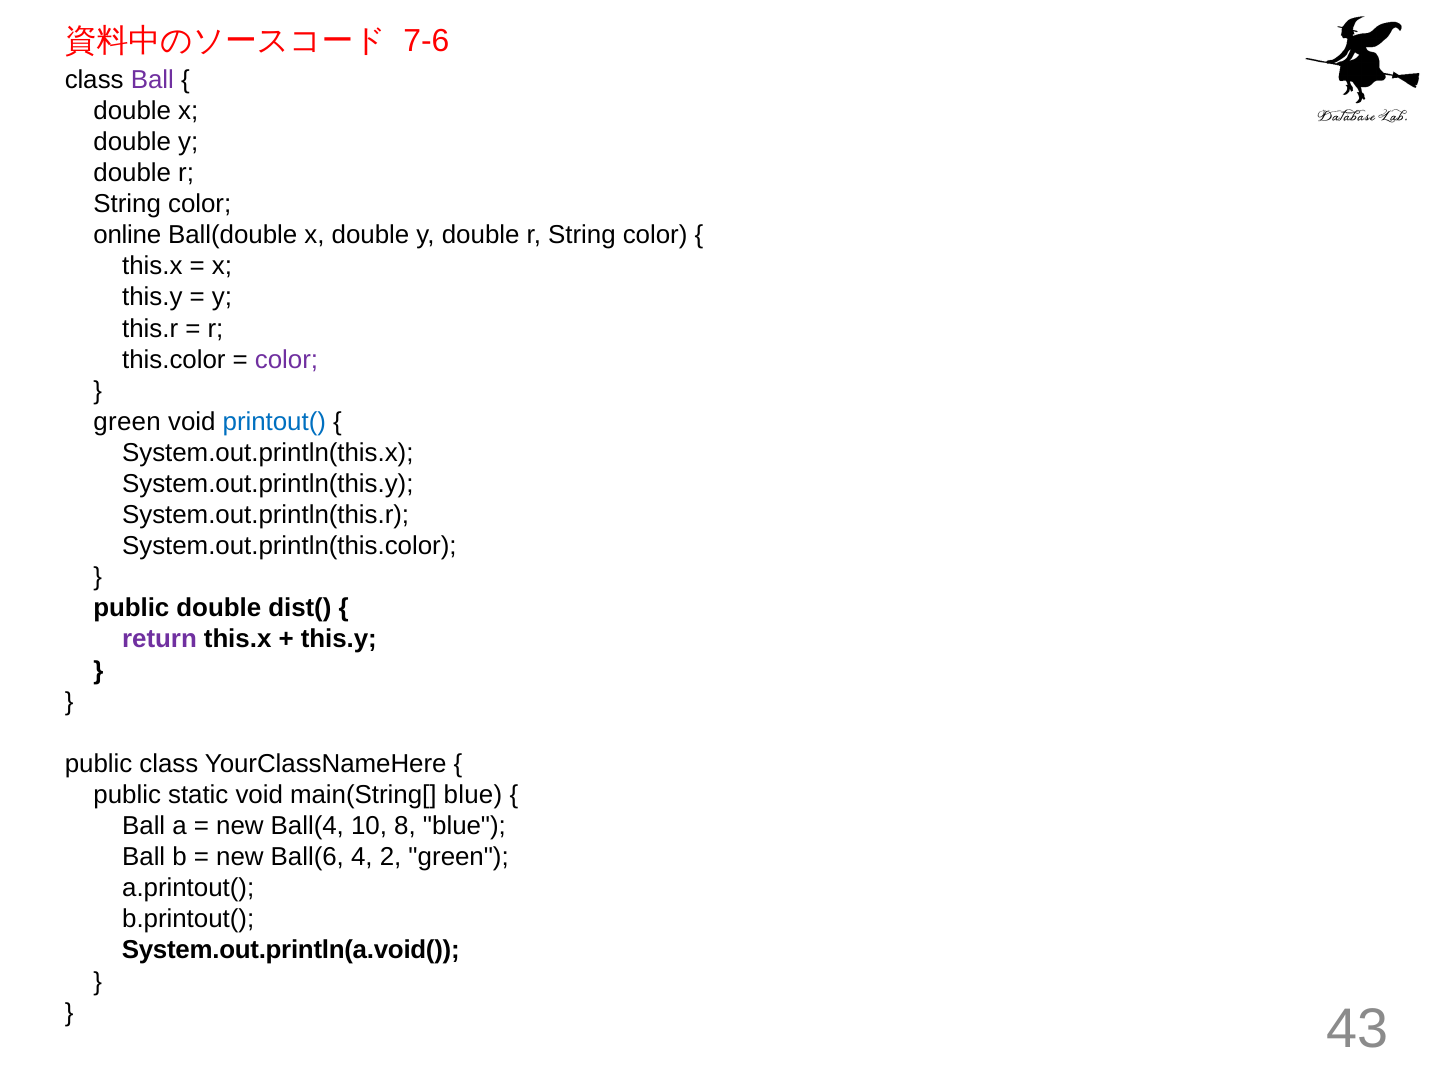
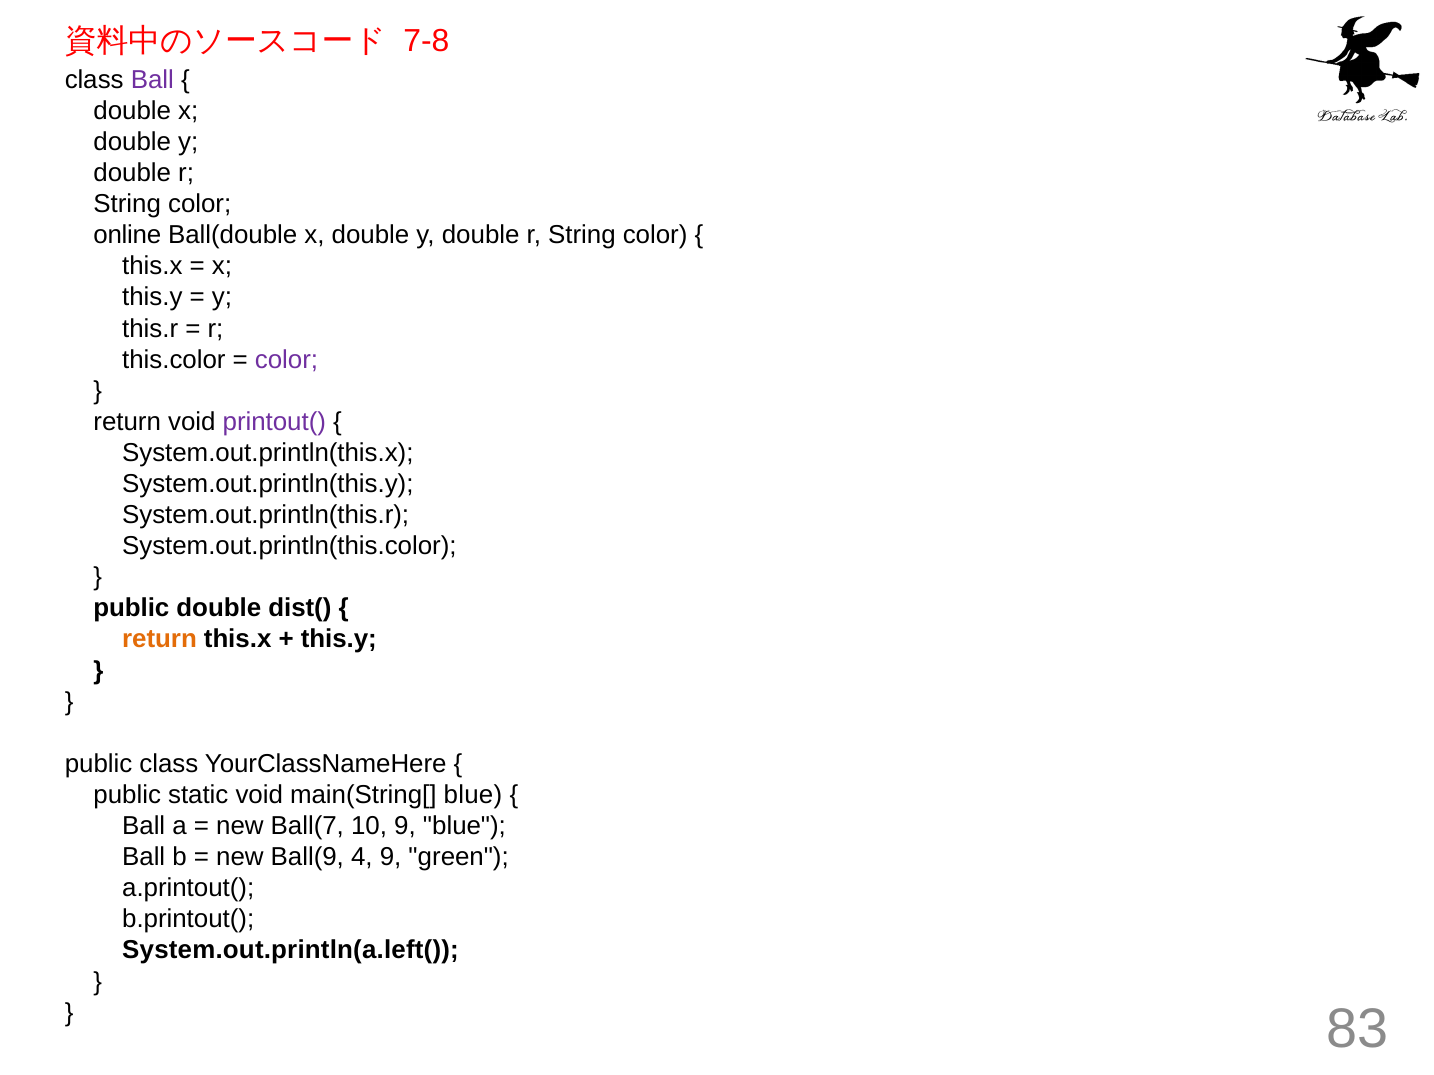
7-6: 7-6 -> 7-8 (426, 41)
green: green -> return (127, 422)
printout( colour: blue -> purple (274, 422)
return colour: purple -> orange (159, 640)
Ball(4: Ball(4 -> Ball(7 (307, 826)
10 8: 8 -> 9 (405, 826)
Ball(6: Ball(6 -> Ball(9 (307, 857)
4 2: 2 -> 9 (391, 857)
System.out.println(a.void(: System.out.println(a.void( -> System.out.println(a.left( (291, 951)
43: 43 -> 83 (1357, 1029)
